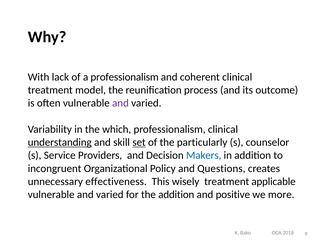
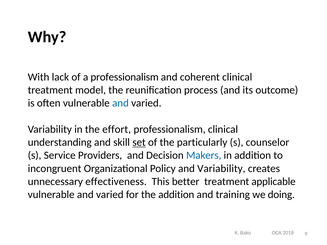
and colour: purple -> blue (120, 103)
which: which -> effort (117, 129)
understanding underline: present -> none (60, 142)
and Questions: Questions -> Variability (221, 169)
wisely: wisely -> better (186, 182)
positive: positive -> training (233, 195)
more: more -> doing (281, 195)
